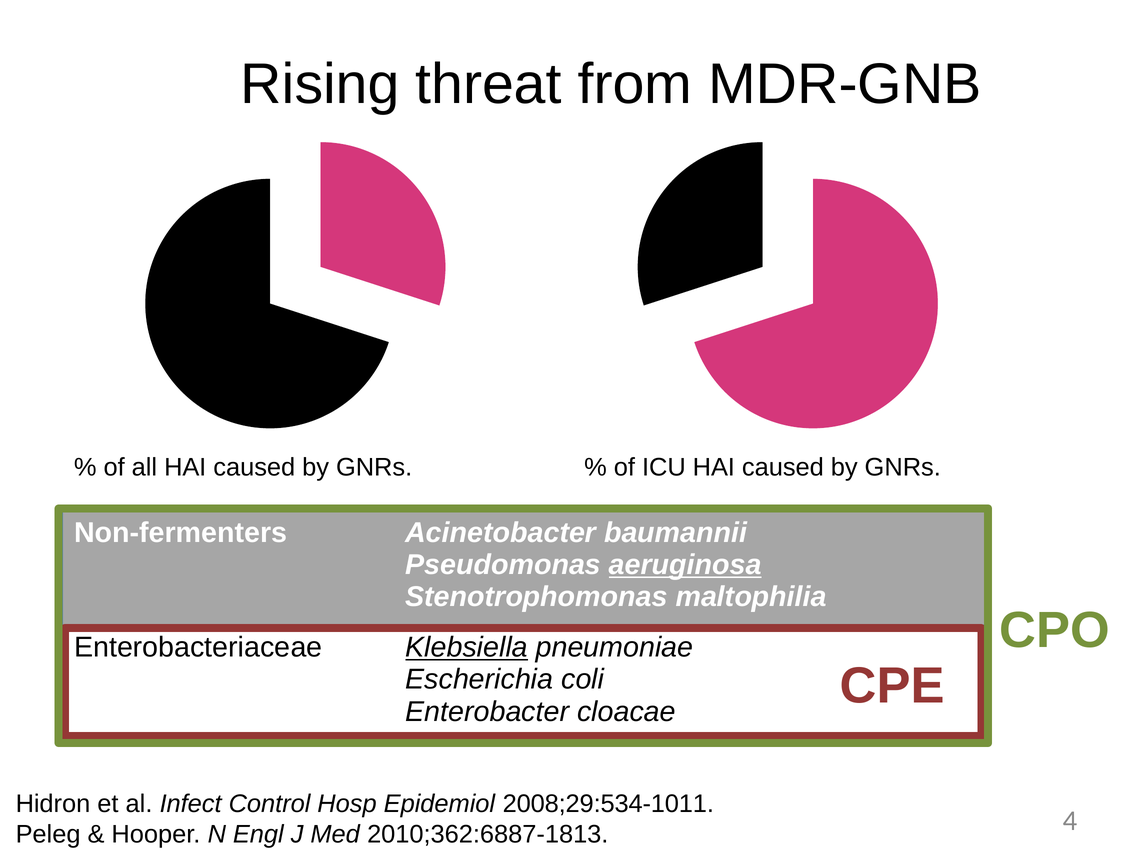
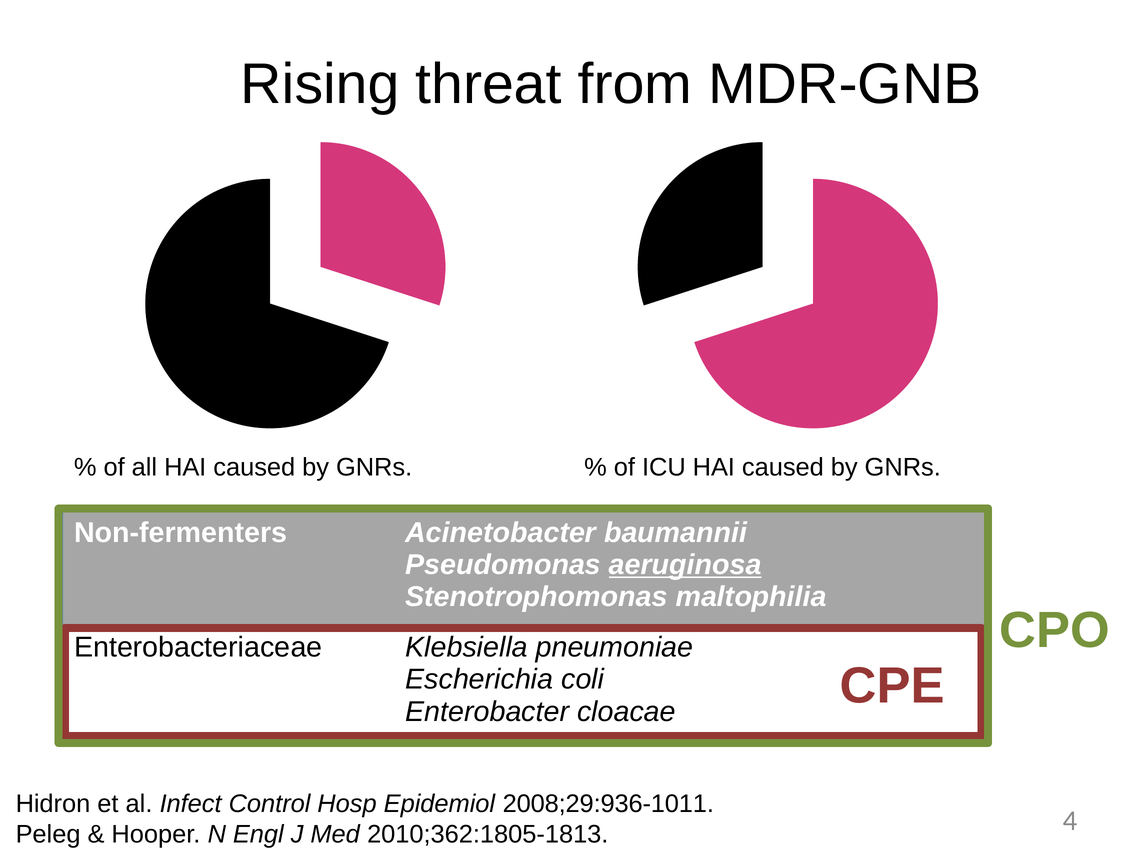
Klebsiella underline: present -> none (467, 648)
2008;29:534-1011: 2008;29:534-1011 -> 2008;29:936-1011 (608, 804)
2010;362:6887-1813: 2010;362:6887-1813 -> 2010;362:1805-1813 (488, 835)
